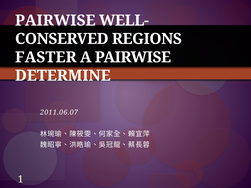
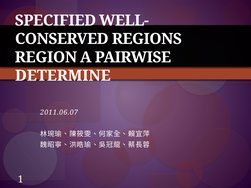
PAIRWISE: PAIRWISE -> SPECIFIED (55, 21)
FASTER: FASTER -> REGION (46, 57)
